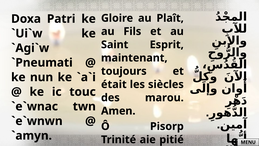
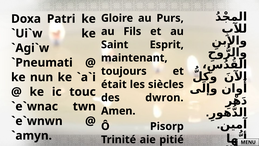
Plaît: Plaît -> Purs (170, 18)
marou: marou -> dwron (164, 97)
